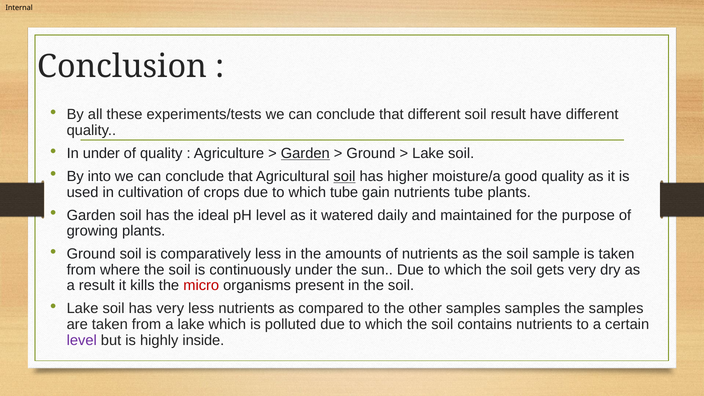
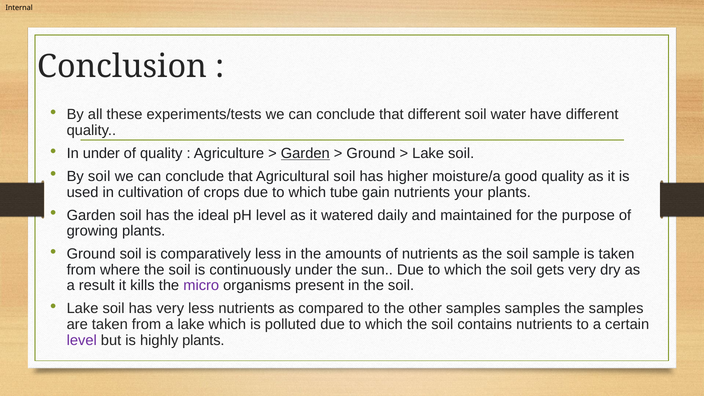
soil result: result -> water (508, 115)
By into: into -> soil (99, 176)
soil underline: present -> none (344, 176)
nutrients tube: tube -> your (469, 192)
micro colour: red -> purple (201, 286)
highly inside: inside -> plants (203, 340)
